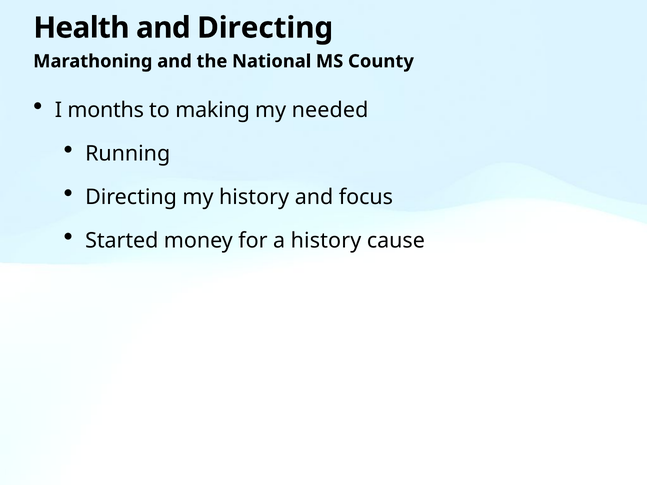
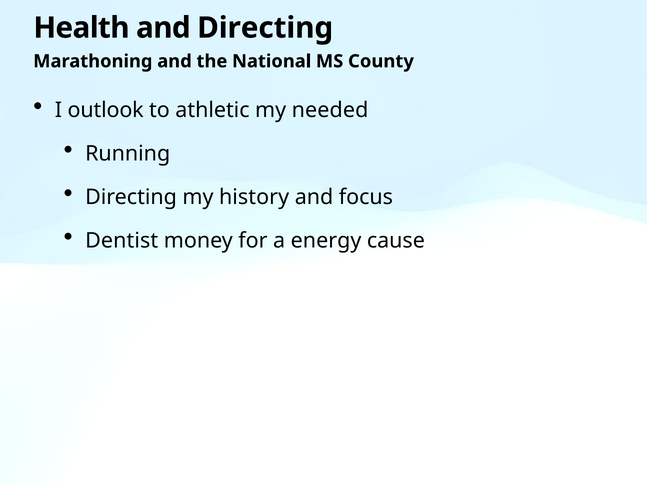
months: months -> outlook (106, 110)
making: making -> athletic (212, 110)
Started: Started -> Dentist (122, 241)
a history: history -> energy (326, 241)
